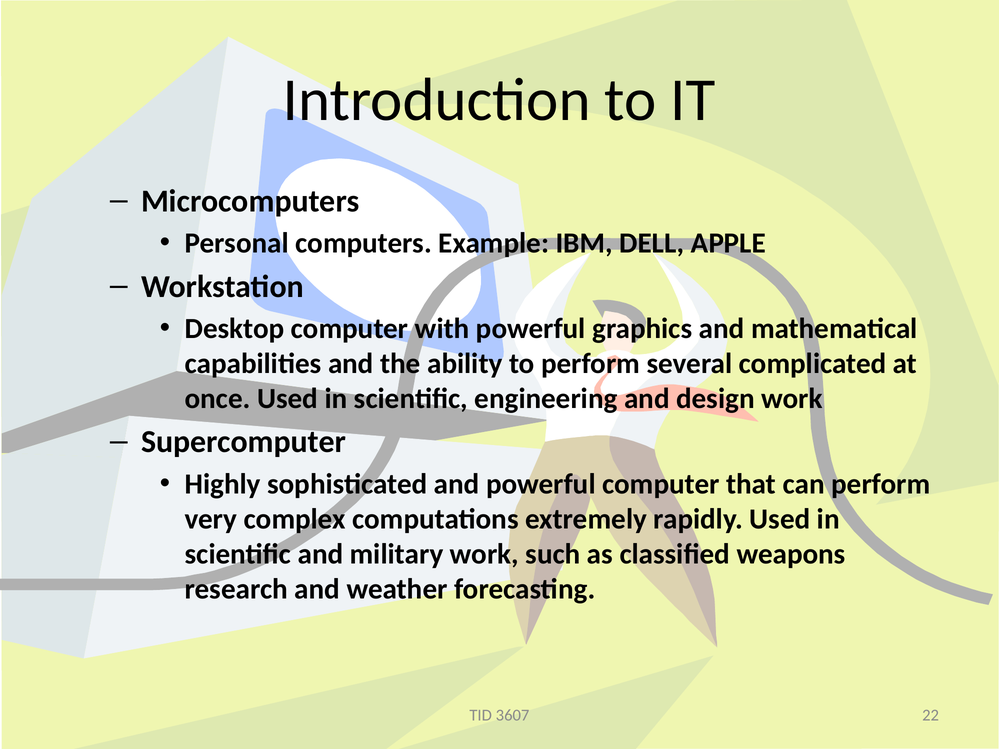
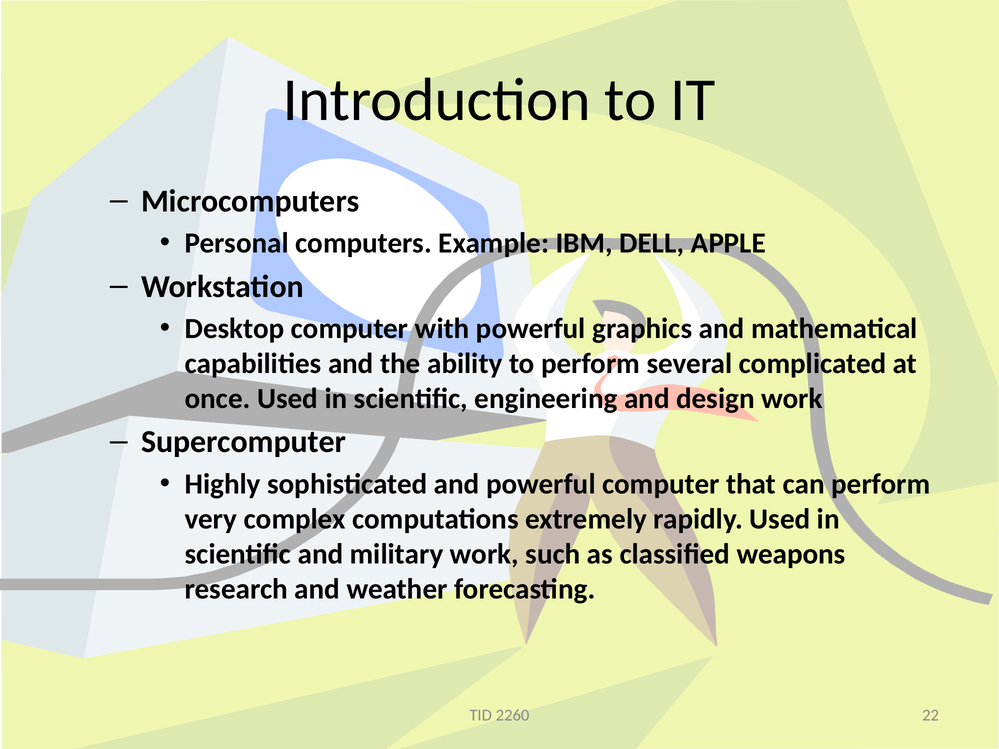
3607: 3607 -> 2260 (513, 716)
